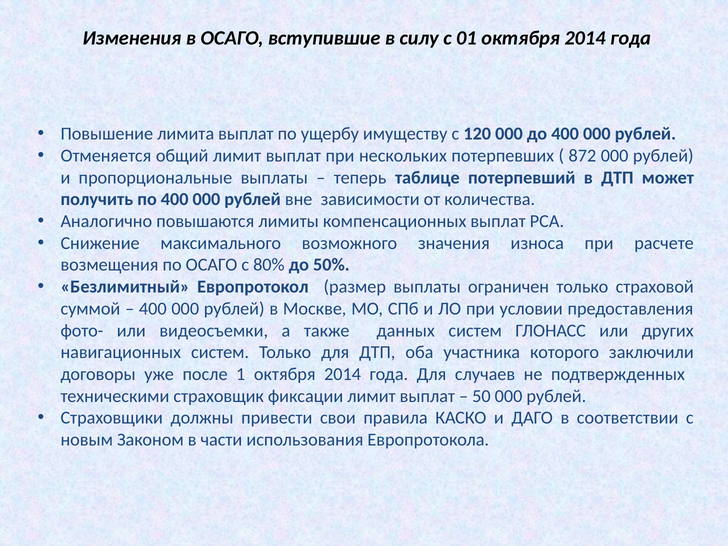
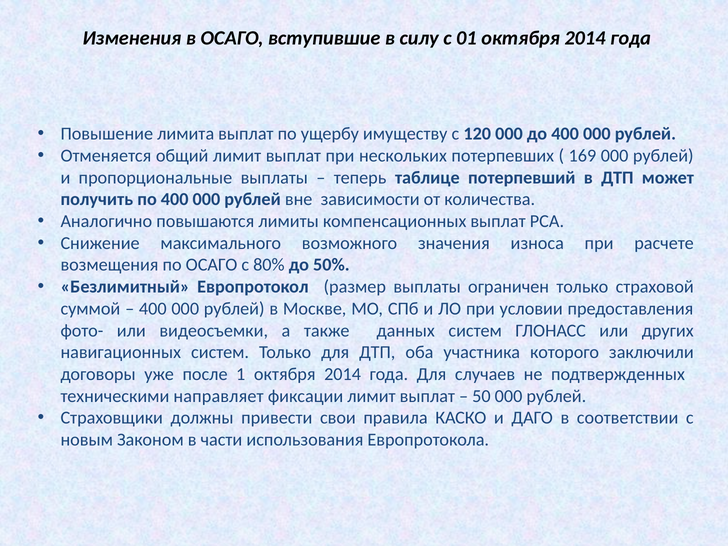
872: 872 -> 169 (582, 156)
страховщик: страховщик -> направляет (219, 396)
